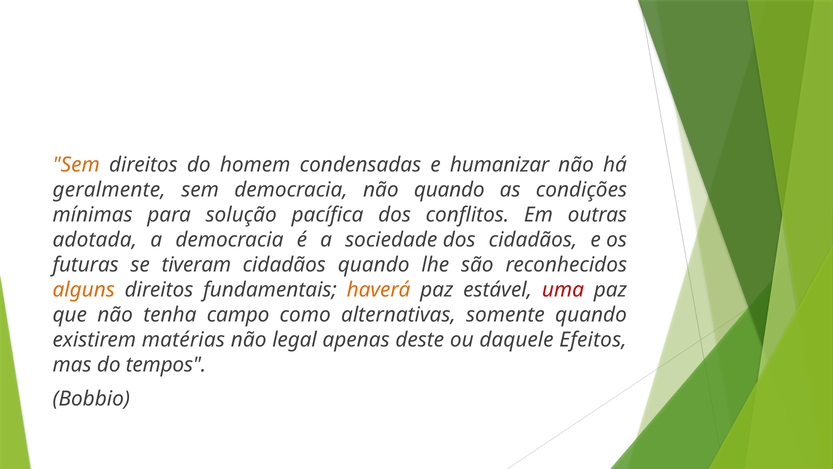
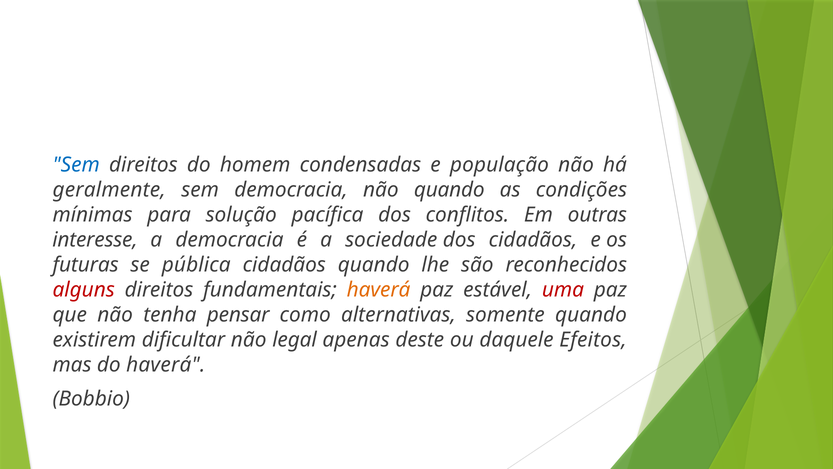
Sem colour: orange -> blue (76, 165)
humanizar: humanizar -> população (499, 165)
adotada: adotada -> interesse (95, 240)
tiveram: tiveram -> pública (196, 265)
alguns colour: orange -> red (84, 290)
campo: campo -> pensar (238, 315)
matérias: matérias -> dificultar (183, 340)
do tempos: tempos -> haverá (166, 365)
